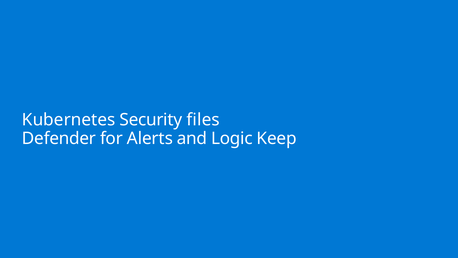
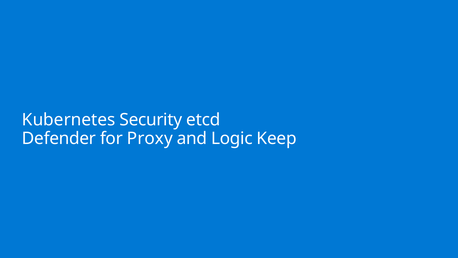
files: files -> etcd (203, 120)
Alerts: Alerts -> Proxy (150, 138)
